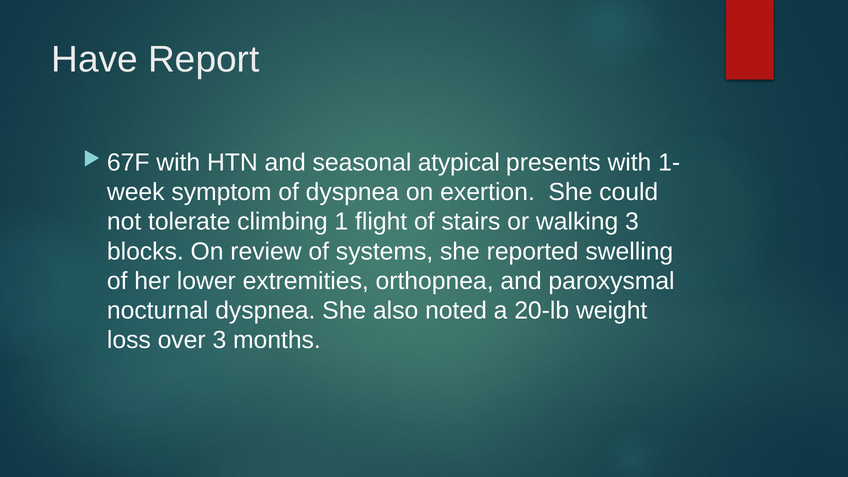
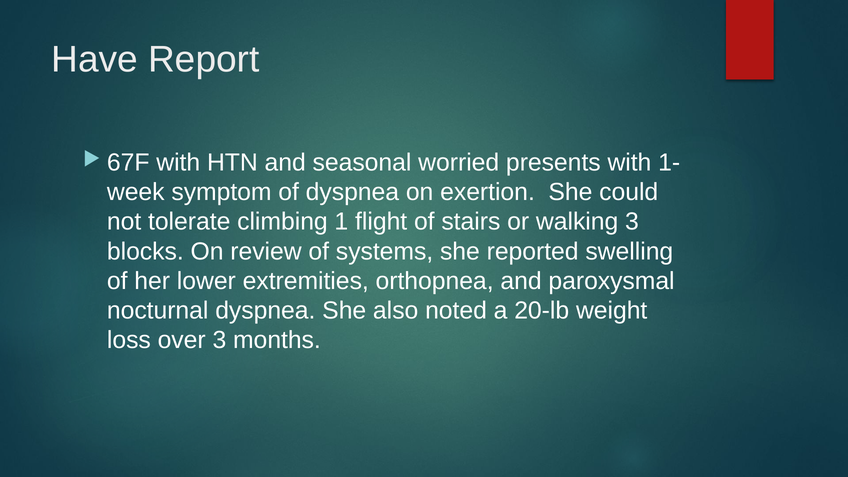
atypical: atypical -> worried (459, 163)
